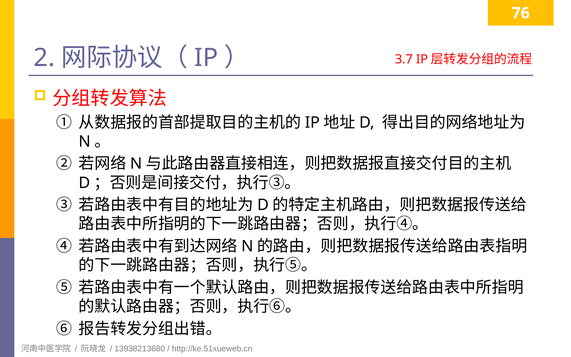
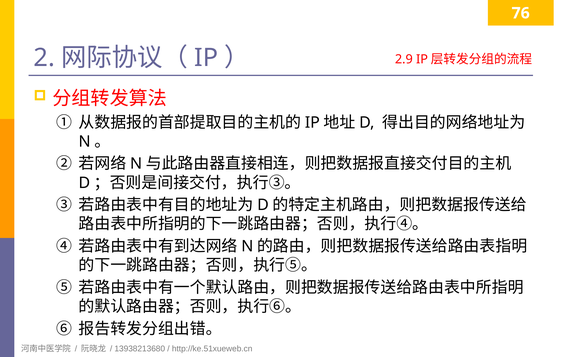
3.7: 3.7 -> 2.9 (404, 59)
